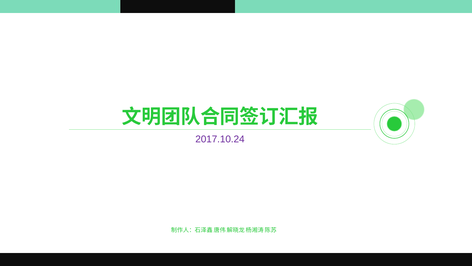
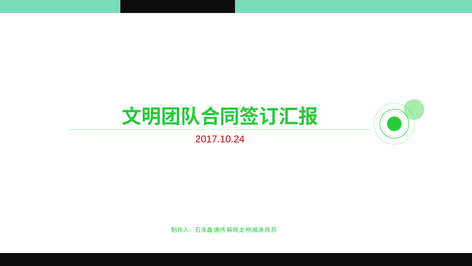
2017.10.24 colour: purple -> red (220, 139)
